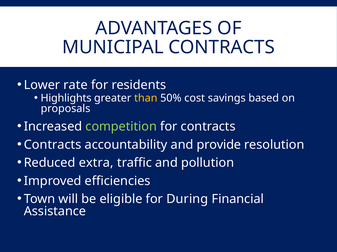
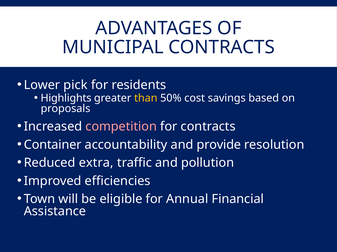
rate: rate -> pick (76, 85)
competition colour: light green -> pink (121, 127)
Contracts: Contracts -> Container (53, 145)
During: During -> Annual (187, 200)
